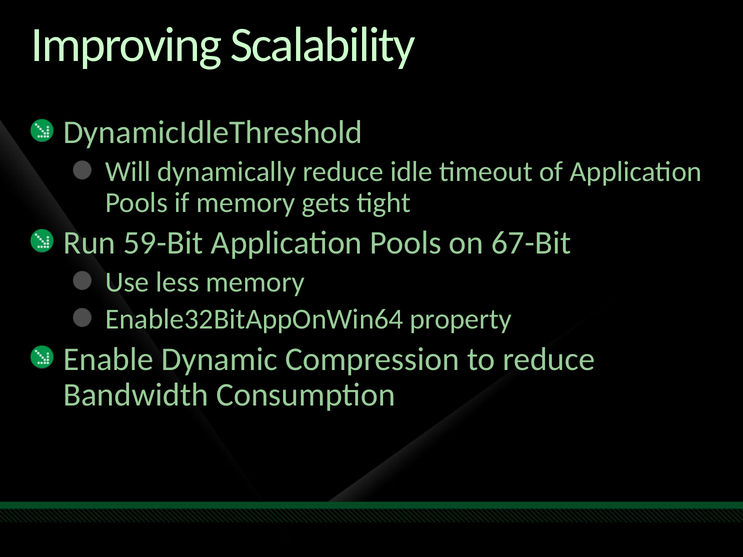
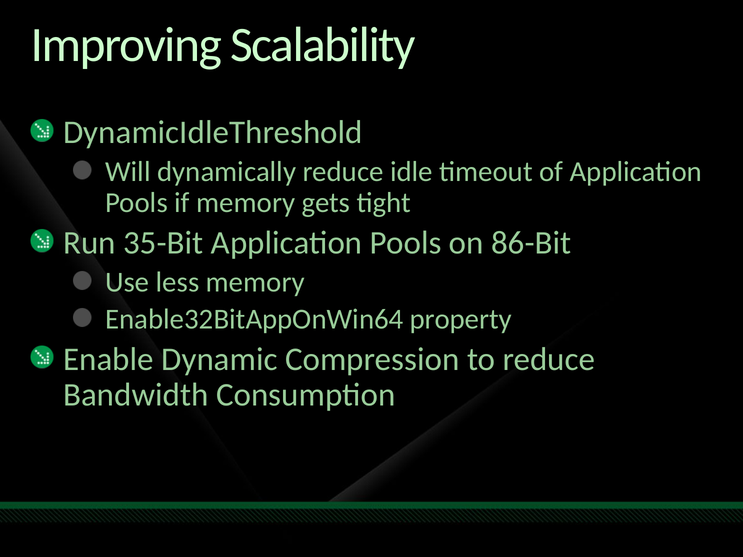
59-Bit: 59-Bit -> 35-Bit (163, 243)
67-Bit: 67-Bit -> 86-Bit (531, 243)
